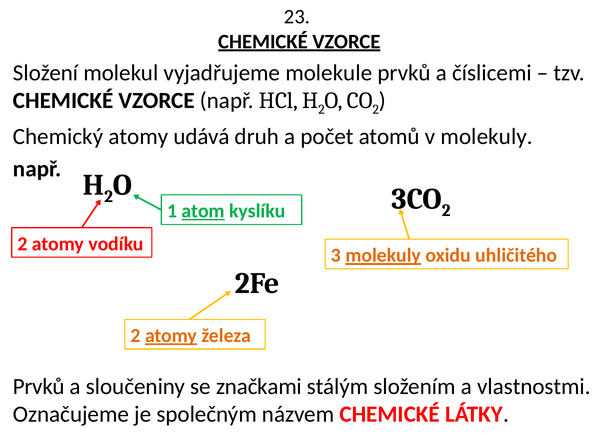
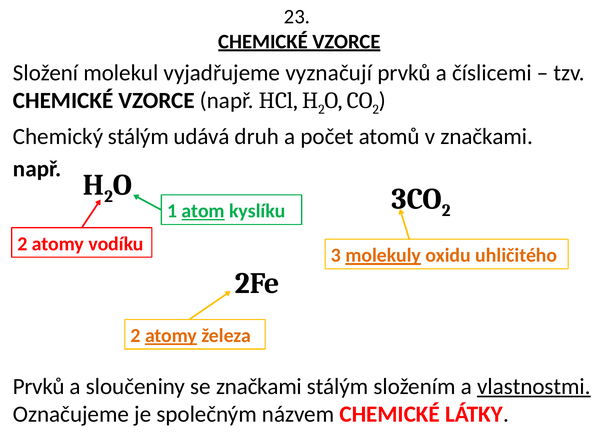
molekule: molekule -> vyznačují (329, 73)
Chemický atomy: atomy -> stálým (138, 137)
v molekuly: molekuly -> značkami (487, 137)
vlastnostmi underline: none -> present (534, 386)
